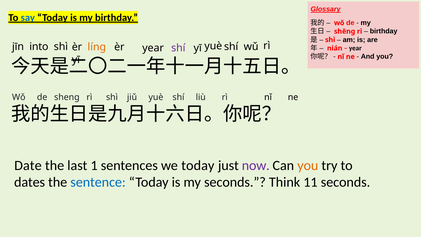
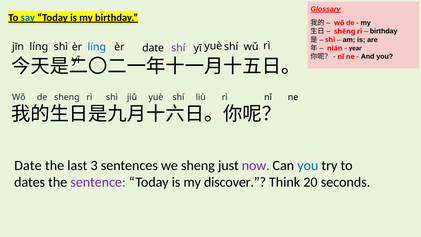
jīn into: into -> líng (39, 47)
líng colour: orange -> blue (97, 47)
year: year -> date (153, 48)
1: 1 -> 3 (94, 165)
we today: today -> sheng (198, 165)
you colour: orange -> blue (308, 165)
sentence colour: blue -> purple (98, 182)
my seconds: seconds -> discover (235, 182)
11: 11 -> 20 (310, 182)
